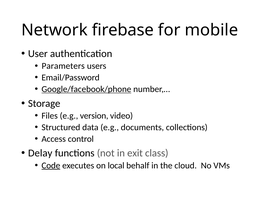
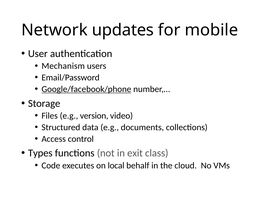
firebase: firebase -> updates (123, 30)
Parameters: Parameters -> Mechanism (63, 66)
Delay: Delay -> Types (40, 153)
Code underline: present -> none (51, 166)
